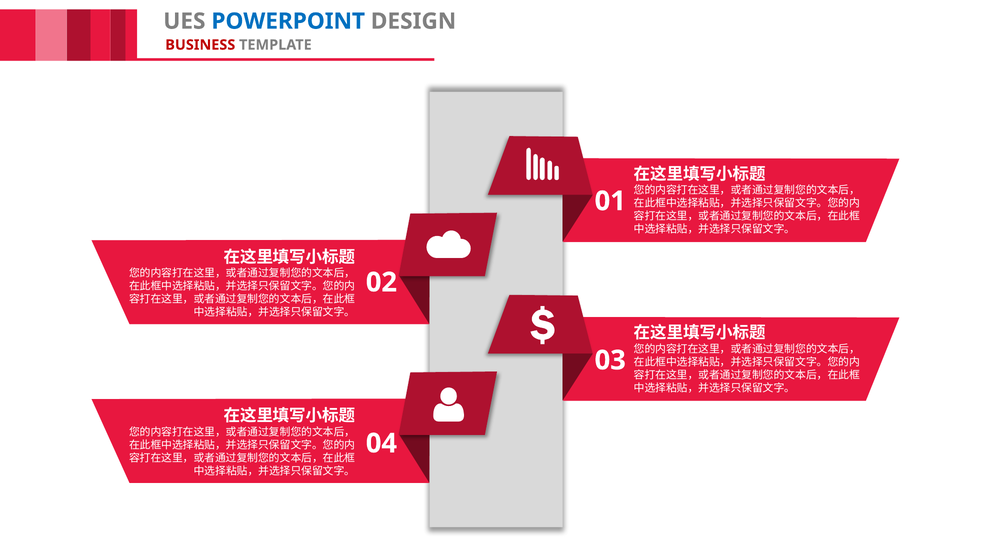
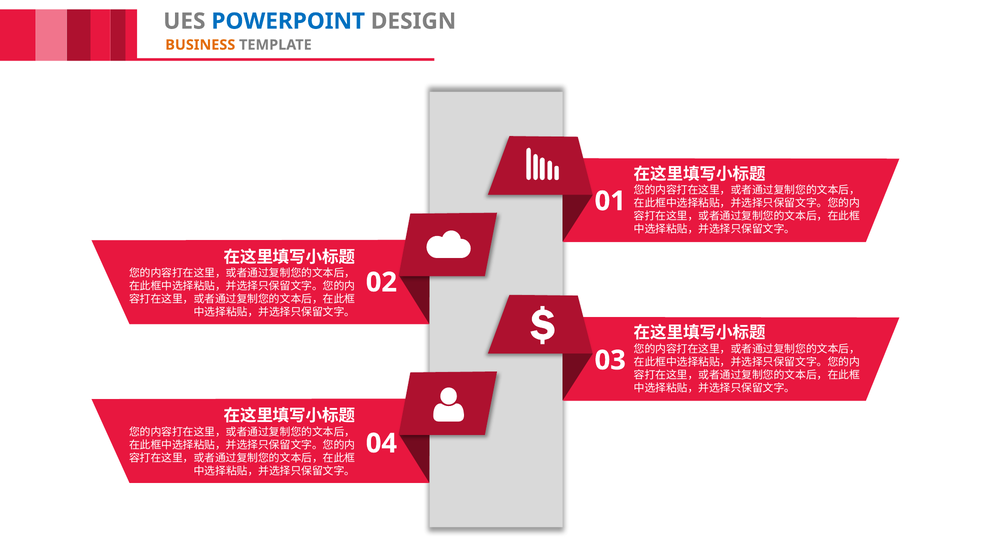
BUSINESS colour: red -> orange (200, 45)
